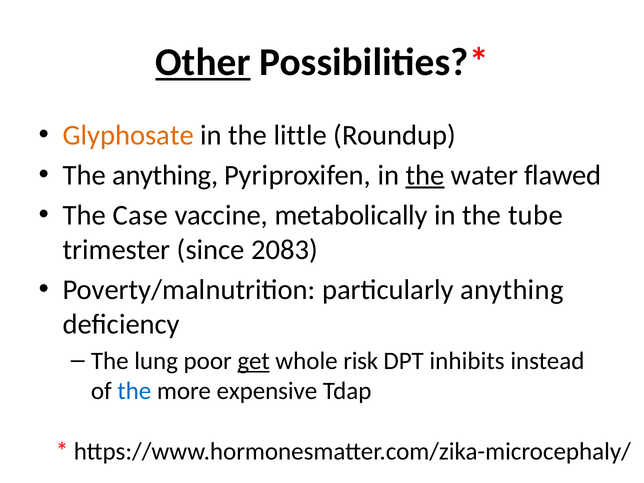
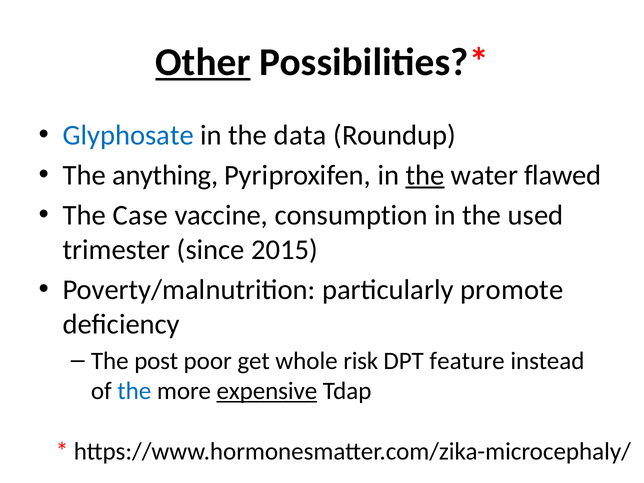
Glyphosate colour: orange -> blue (128, 135)
little: little -> data (300, 135)
metabolically: metabolically -> consumption (351, 215)
tube: tube -> used (535, 215)
2083: 2083 -> 2015 (285, 250)
particularly anything: anything -> promote (512, 290)
lung: lung -> post (156, 361)
get underline: present -> none (254, 361)
inhibits: inhibits -> feature (467, 361)
expensive underline: none -> present (267, 391)
